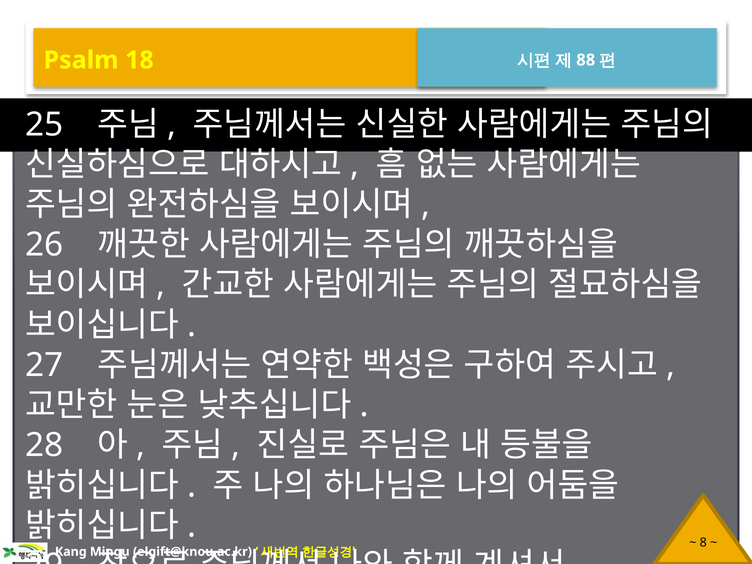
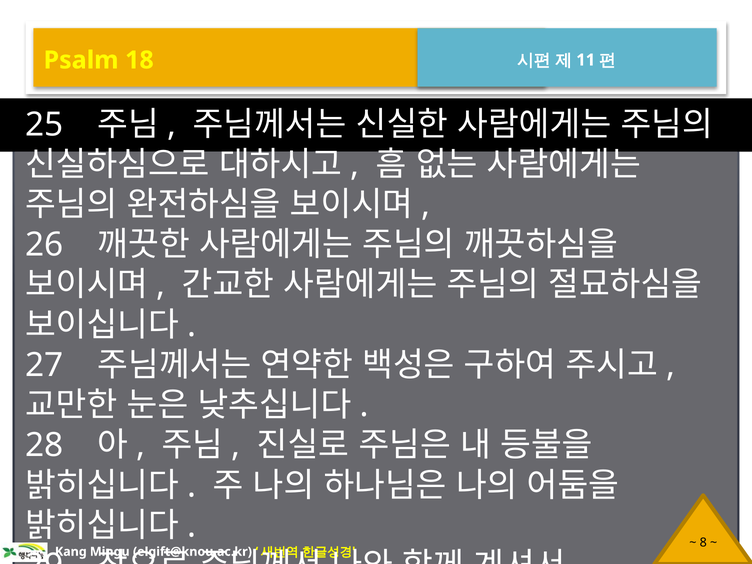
88: 88 -> 11 (586, 60)
